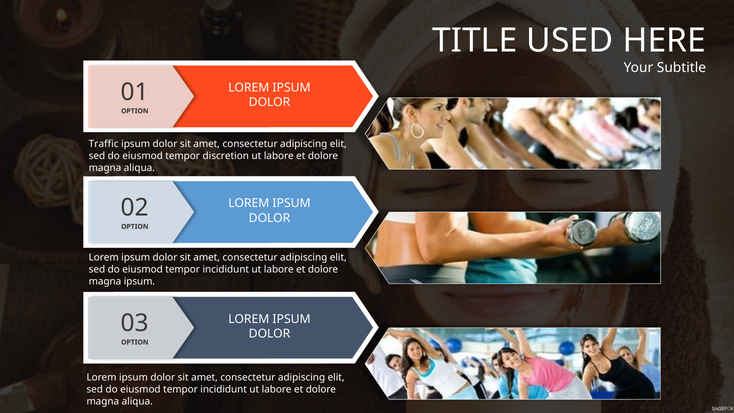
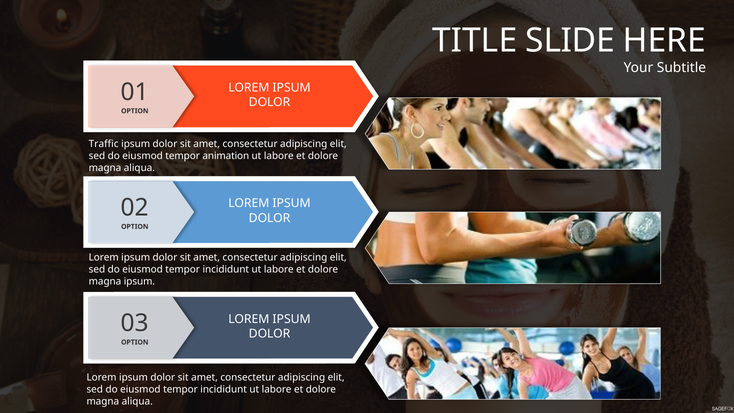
USED: USED -> SLIDE (570, 41)
discretion: discretion -> animation (226, 156)
